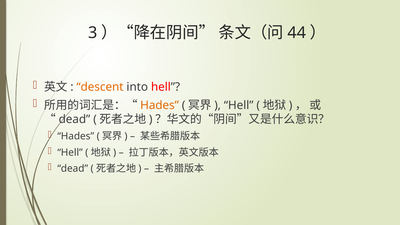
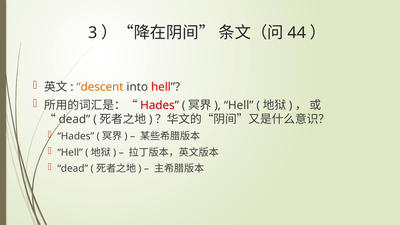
Hades colour: orange -> red (160, 105)
